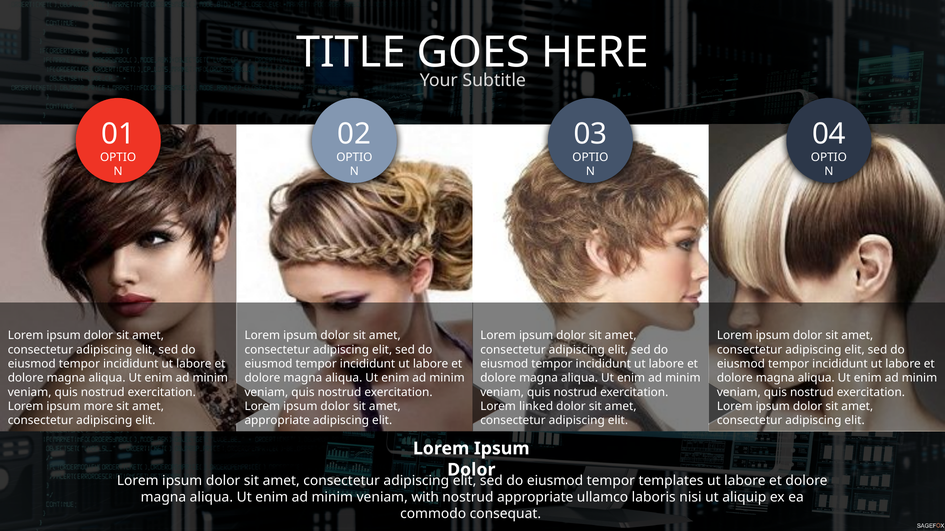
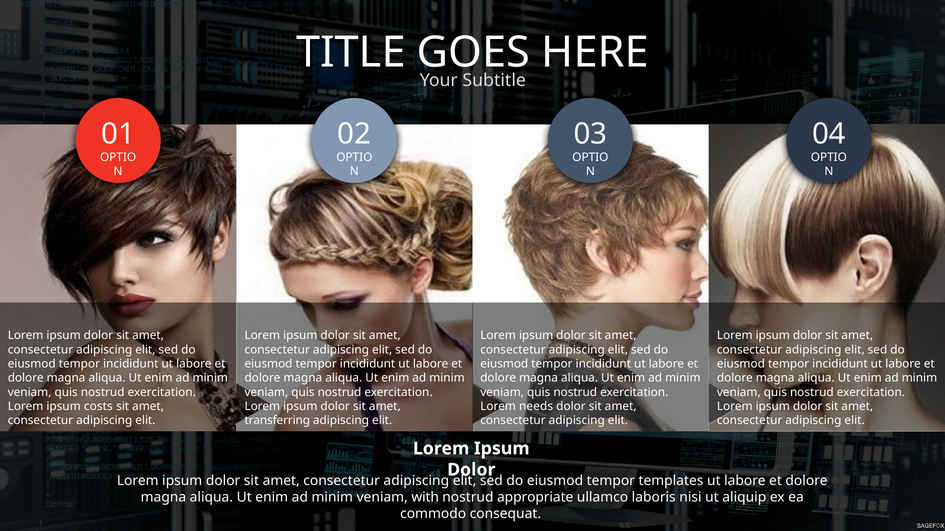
more: more -> costs (98, 407)
linked: linked -> needs (536, 407)
appropriate: appropriate -> transferring (277, 421)
